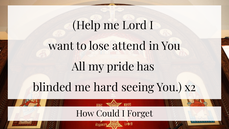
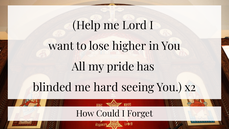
attend: attend -> higher (129, 46)
